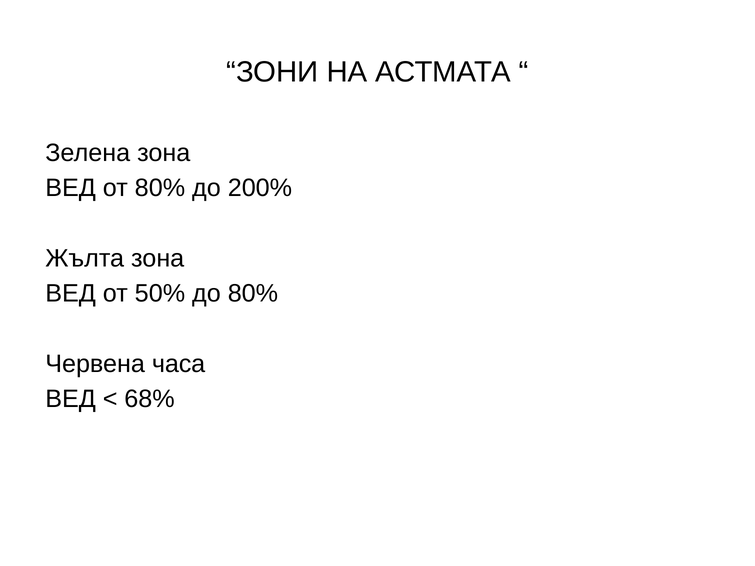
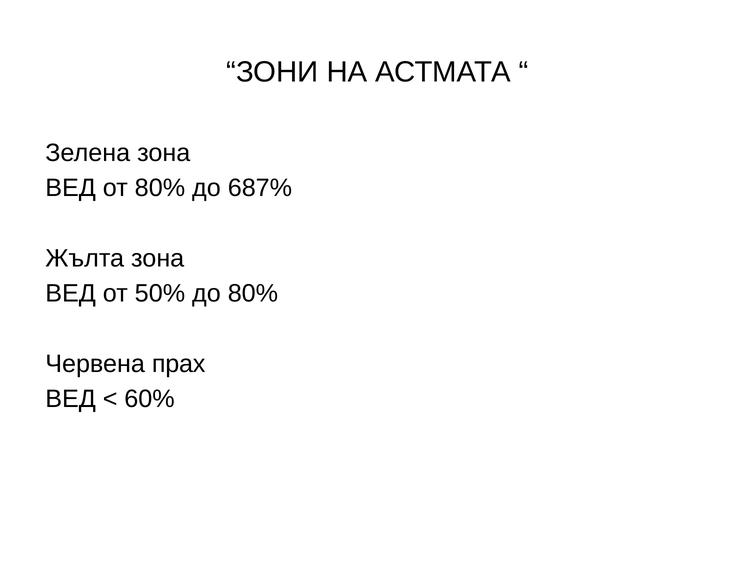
200%: 200% -> 687% (260, 188)
часа: часа -> прах (179, 364)
68%: 68% -> 60% (150, 399)
